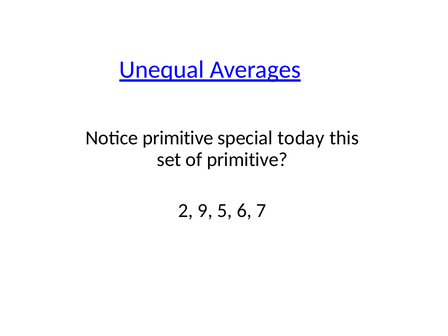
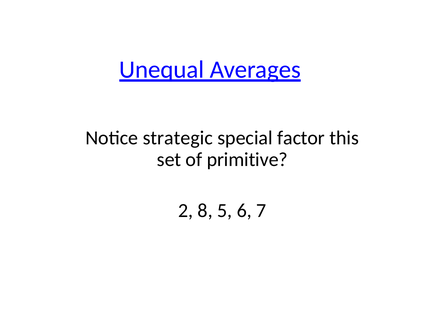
Notice primitive: primitive -> strategic (178, 138)
today: today -> factor (301, 138)
9: 9 -> 8 (205, 210)
